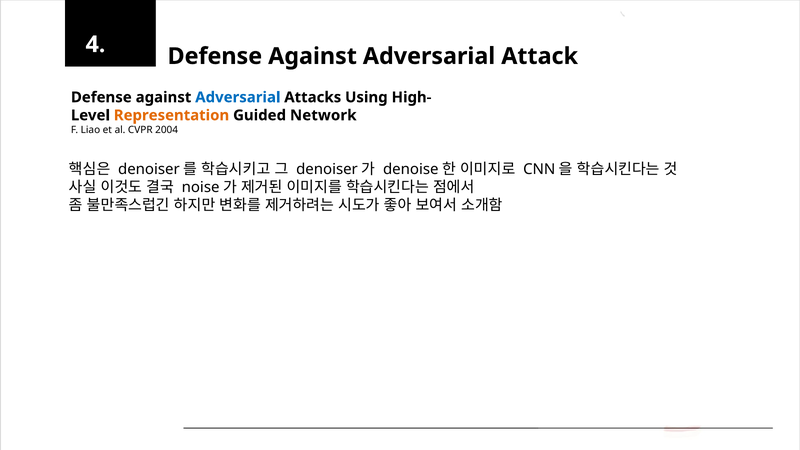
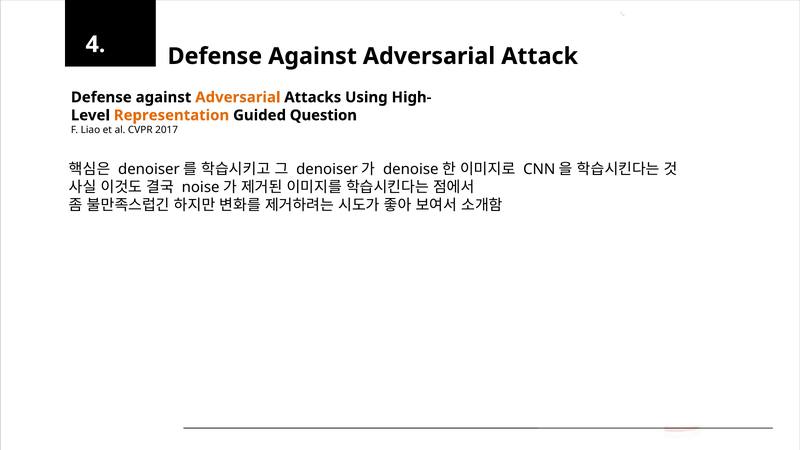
Adversarial colour: blue -> orange (238, 97)
Network: Network -> Question (323, 115)
2004: 2004 -> 2017 (167, 130)
